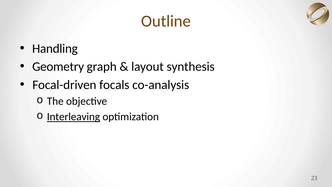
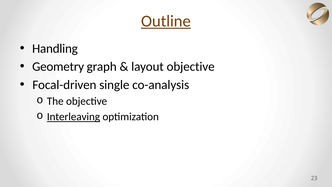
Outline underline: none -> present (166, 21)
layout synthesis: synthesis -> objective (191, 67)
focals: focals -> single (114, 85)
